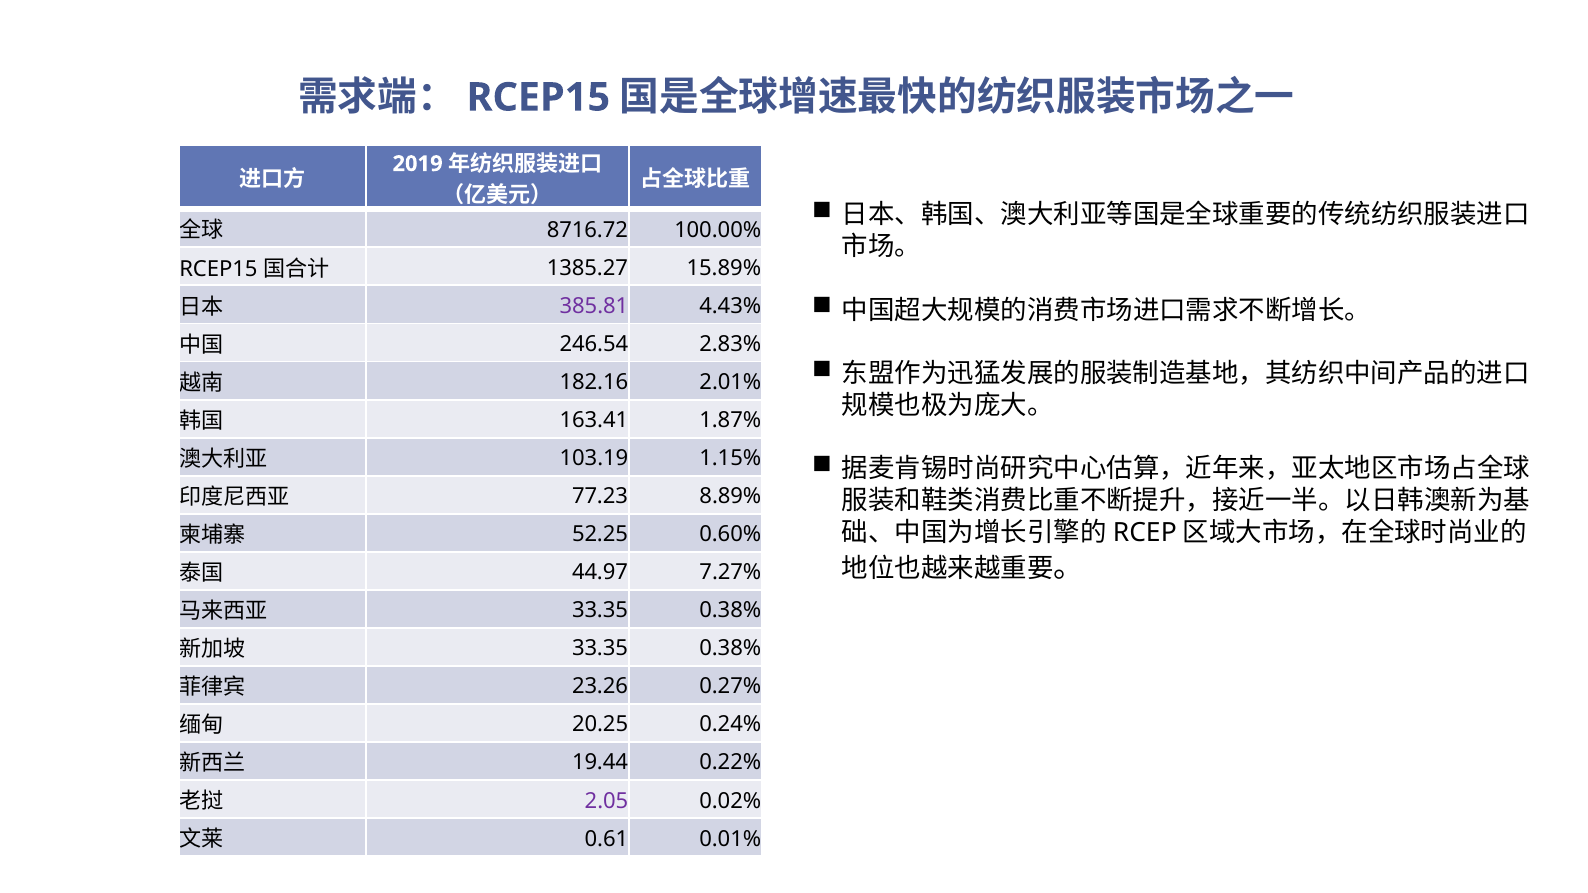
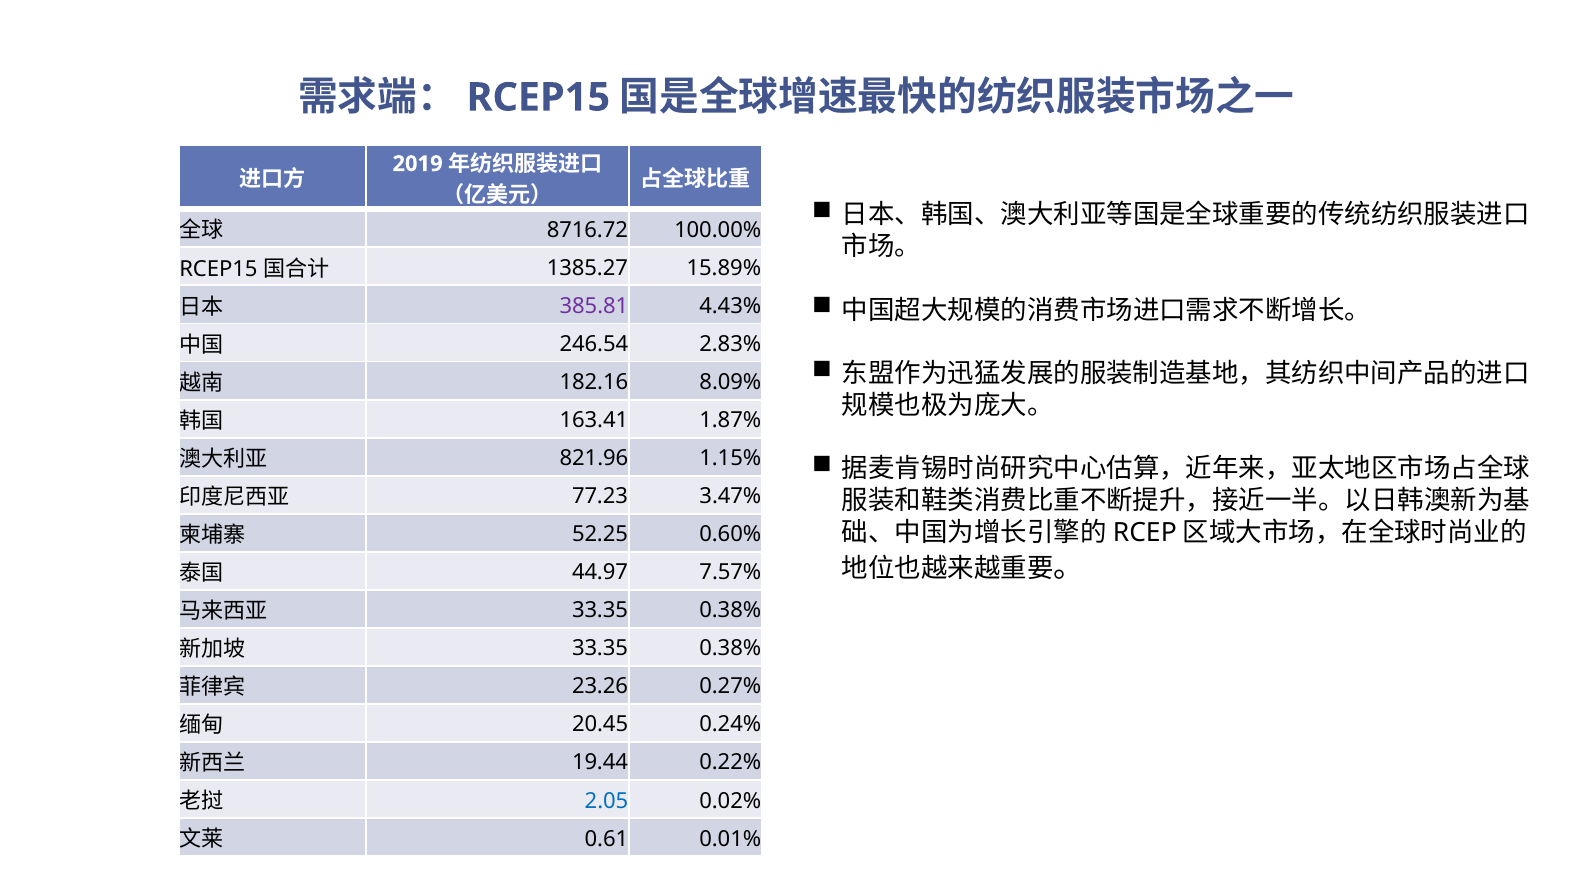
2.01%: 2.01% -> 8.09% (730, 382)
103.19: 103.19 -> 821.96 (594, 458)
8.89%: 8.89% -> 3.47% (730, 496)
7.27%: 7.27% -> 7.57% (730, 573)
20.25: 20.25 -> 20.45 (600, 725)
2.05 colour: purple -> blue (607, 801)
